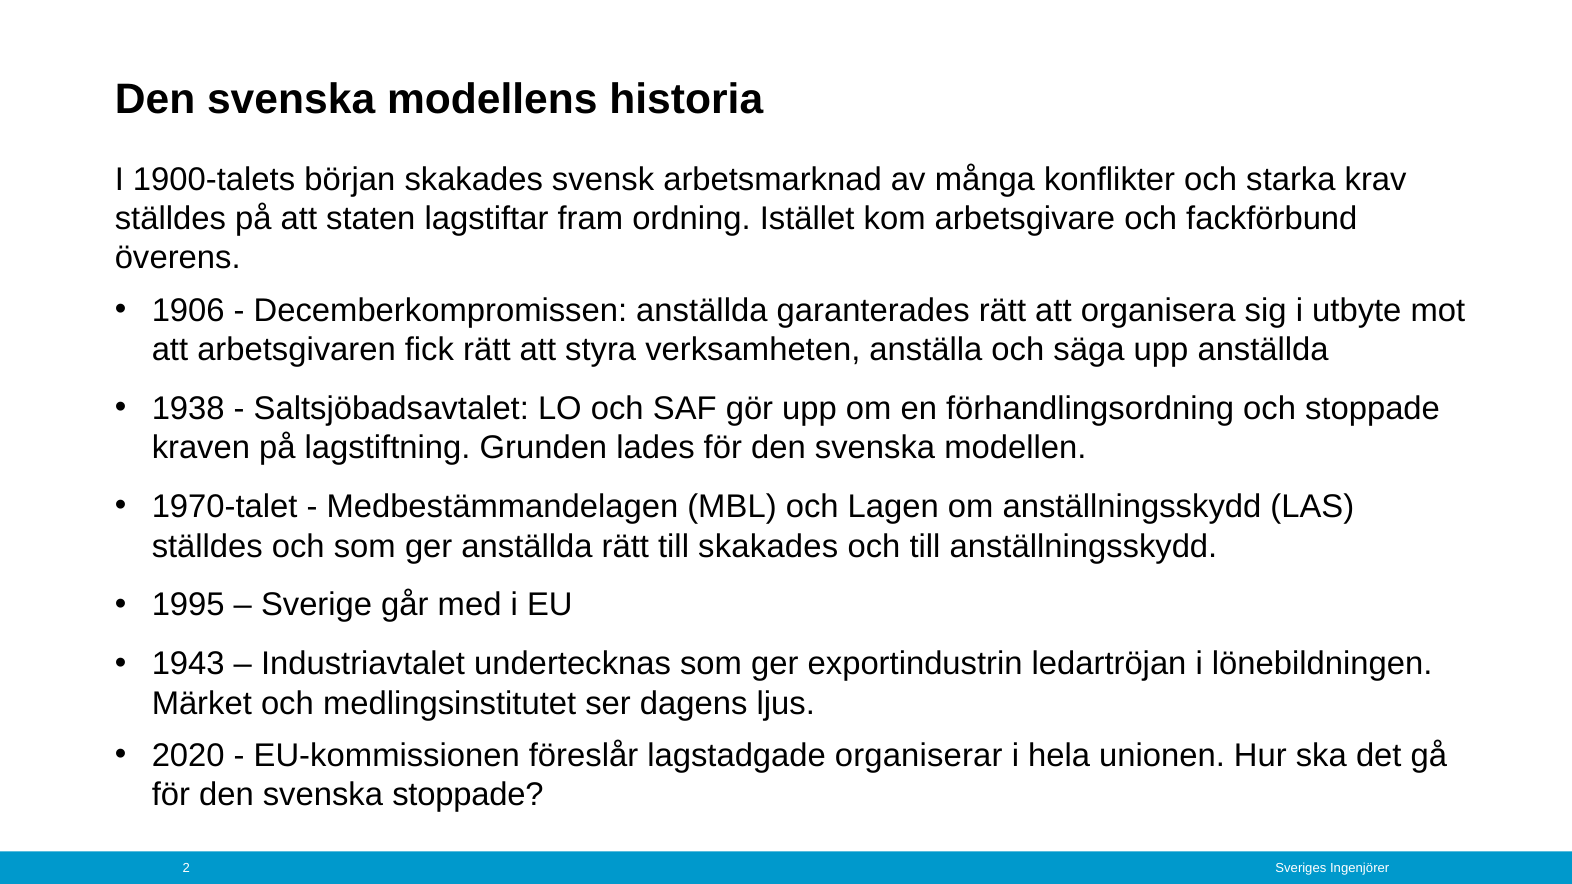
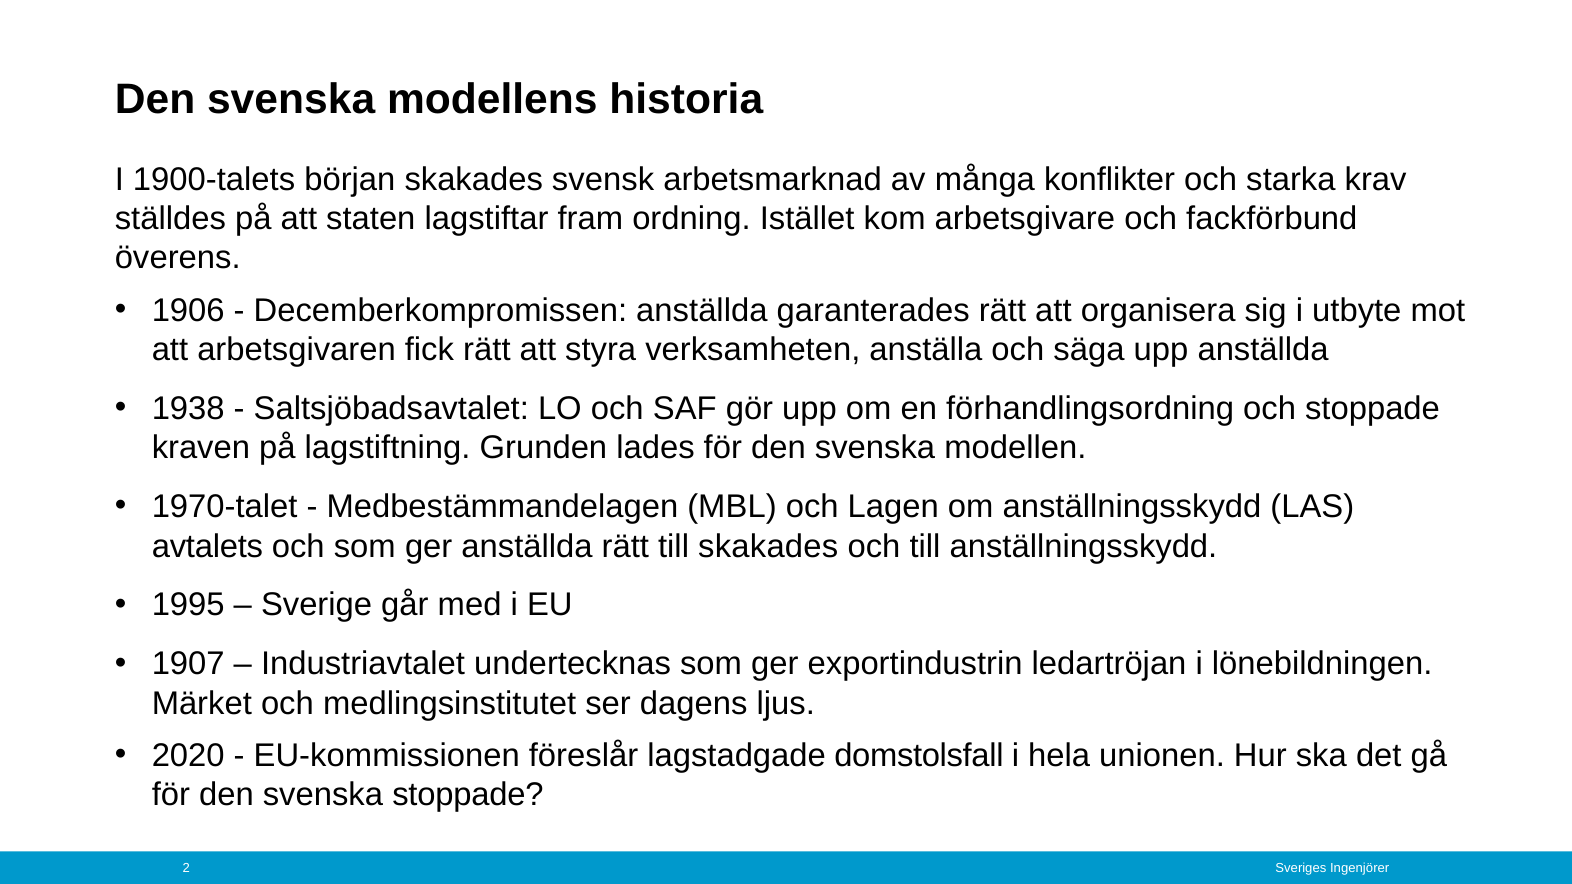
ställdes: ställdes -> avtalets (207, 546)
1943: 1943 -> 1907 (188, 664)
organiserar: organiserar -> domstolsfall (919, 756)
